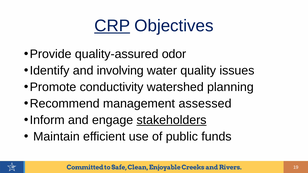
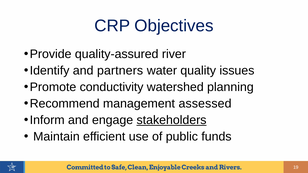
CRP underline: present -> none (112, 26)
odor: odor -> river (174, 54)
involving: involving -> partners (120, 71)
